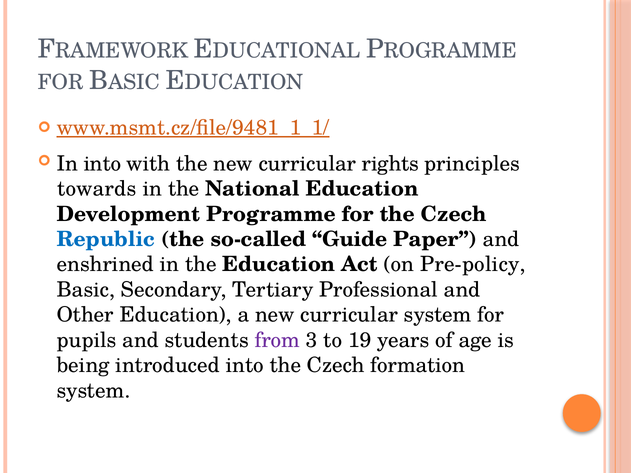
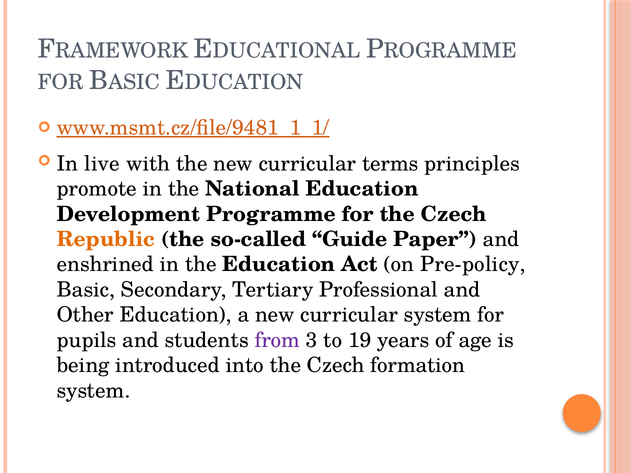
In into: into -> live (102, 164)
rights: rights -> terms (390, 164)
towards: towards -> promote (97, 189)
Republic colour: blue -> orange (106, 239)
